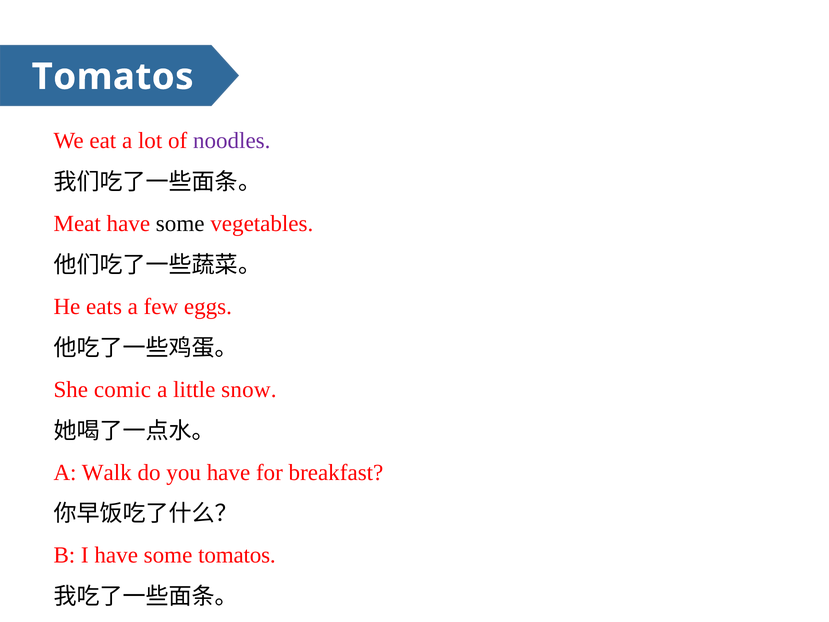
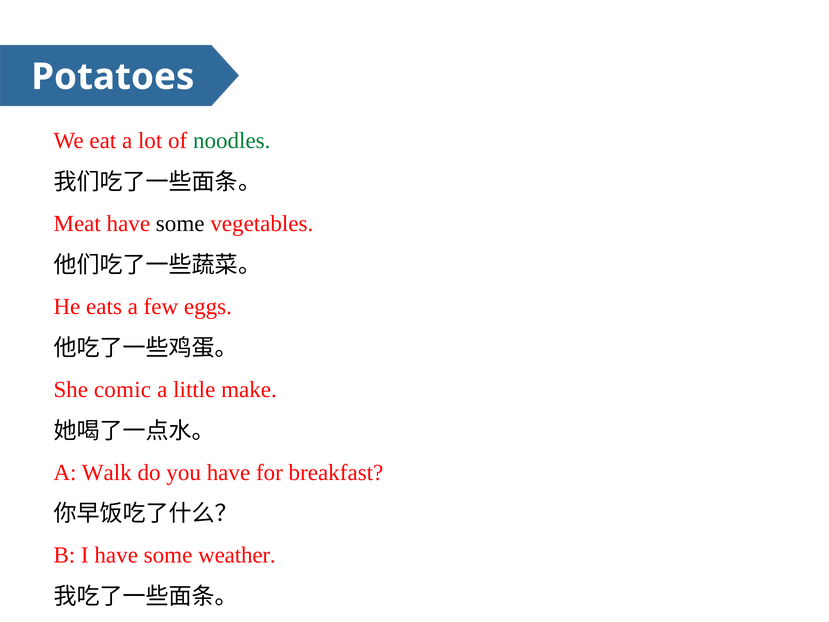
Tomatos: Tomatos -> Potatoes (113, 77)
noodles colour: purple -> green (232, 141)
snow: snow -> make (249, 389)
some tomatos: tomatos -> weather (237, 555)
